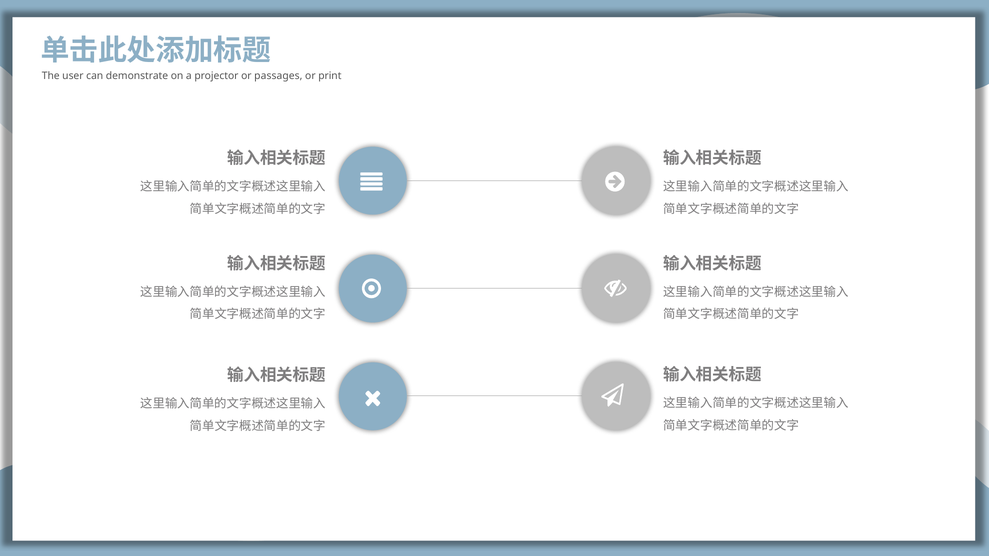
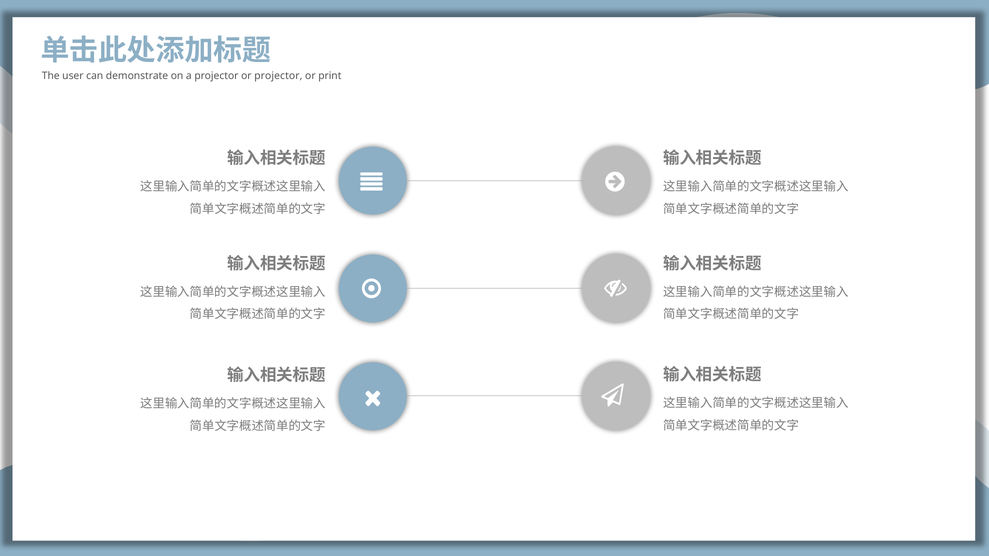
or passages: passages -> projector (278, 76)
